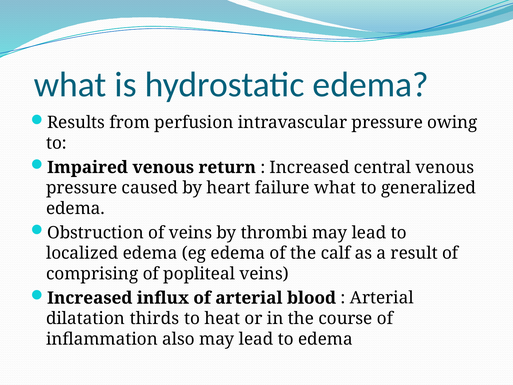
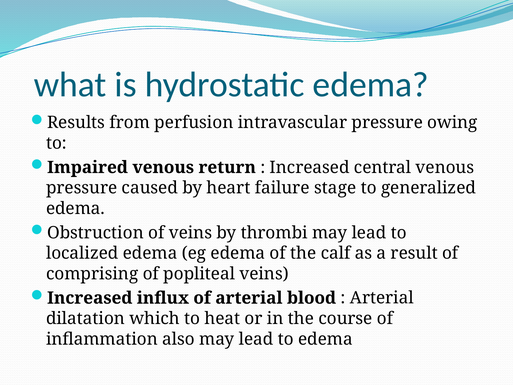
failure what: what -> stage (335, 188)
thirds: thirds -> which (155, 318)
